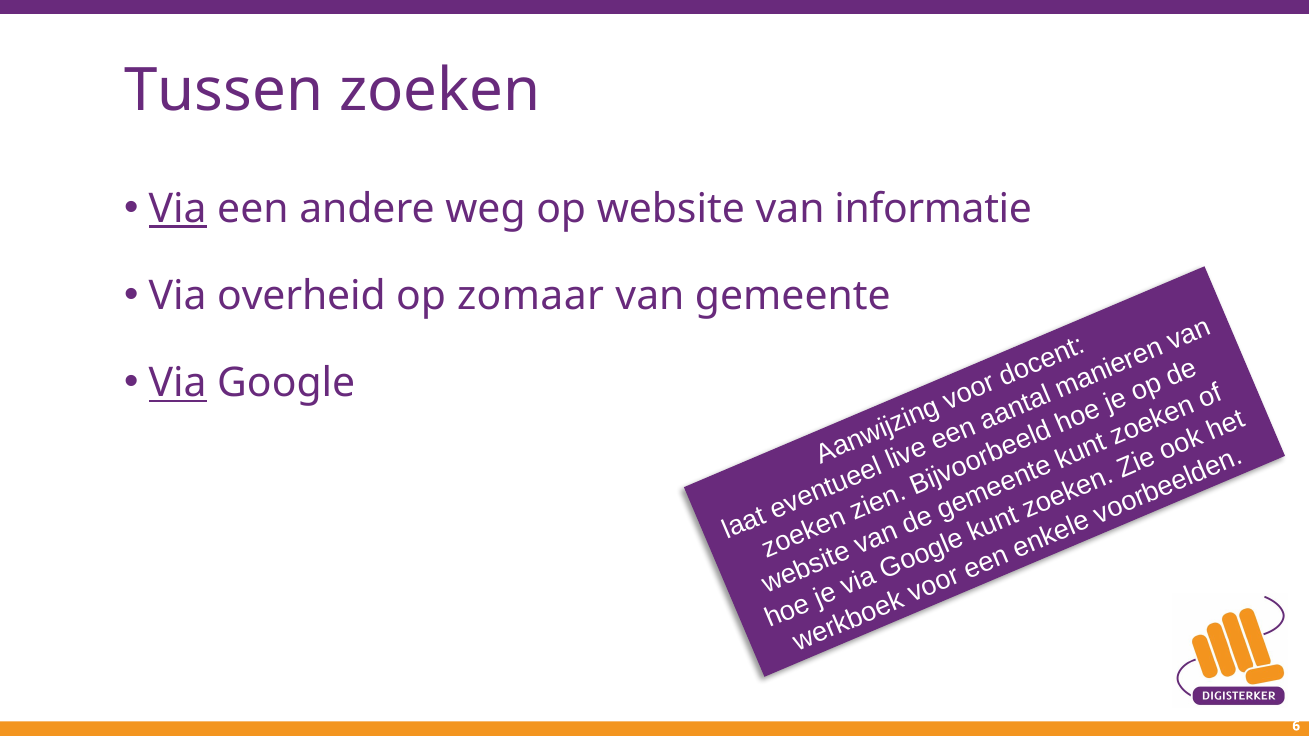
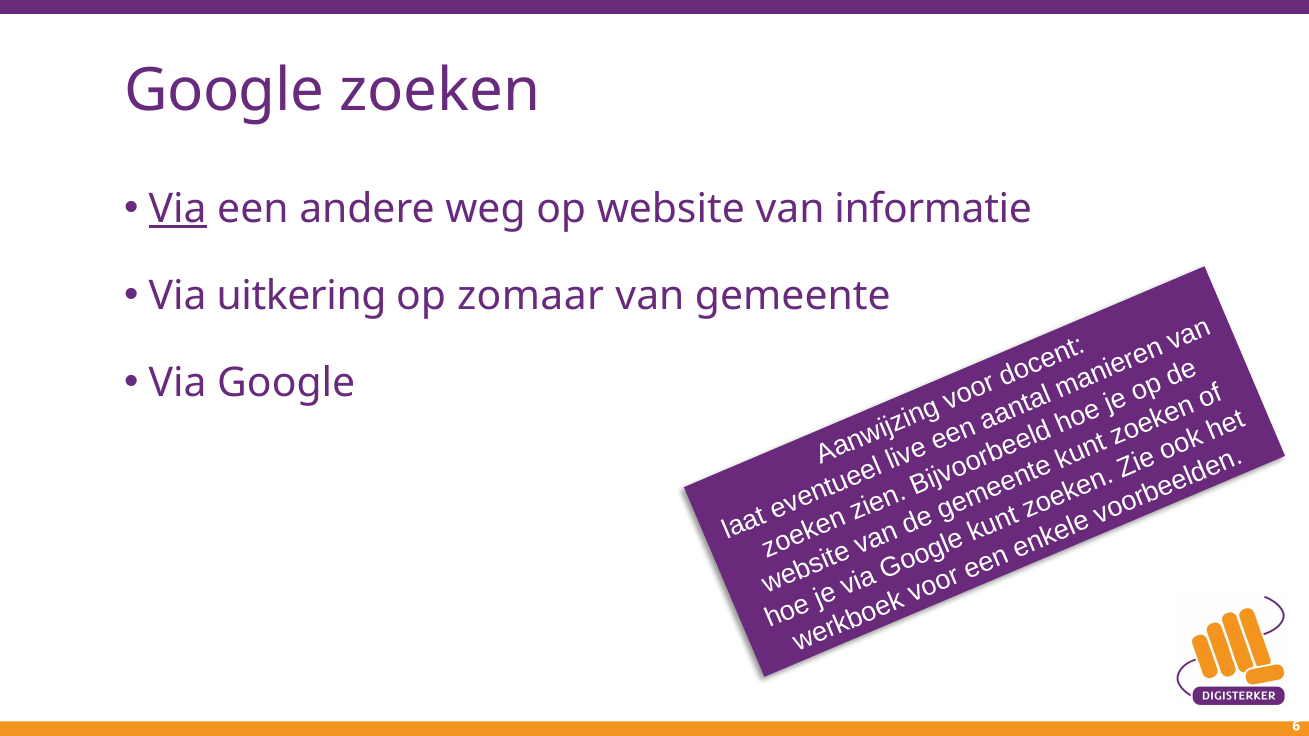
Tussen: Tussen -> Google (224, 90)
overheid: overheid -> uitkering (302, 296)
Via underline: present -> none (178, 384)
